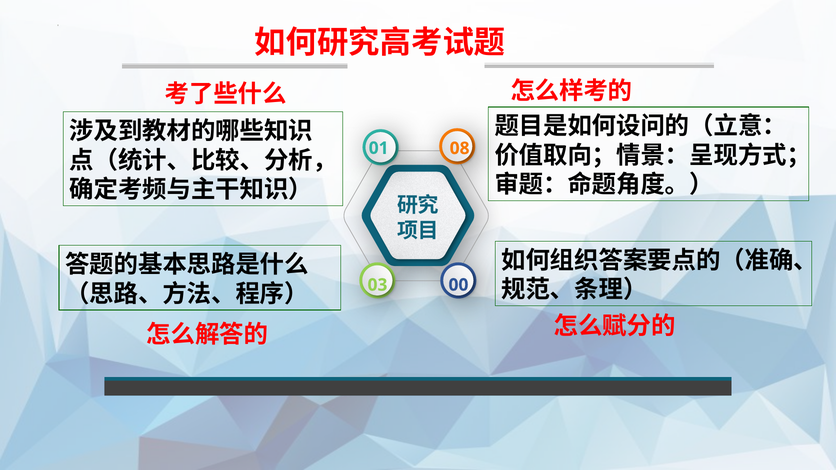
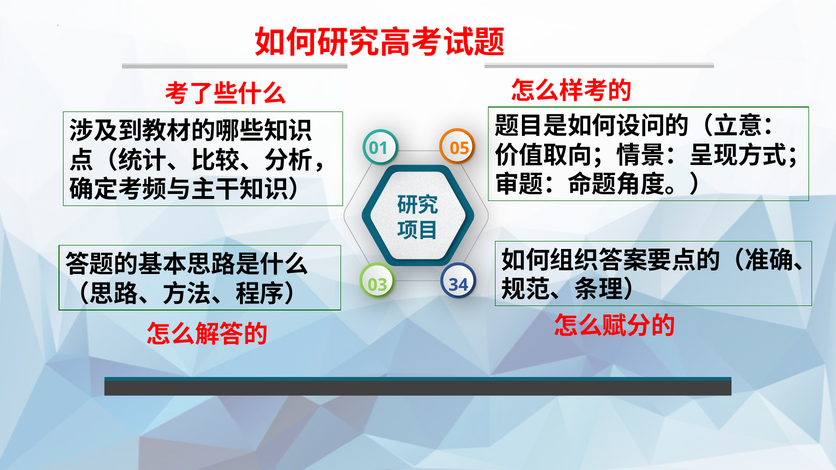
08: 08 -> 05 (460, 148)
00: 00 -> 34 (458, 285)
